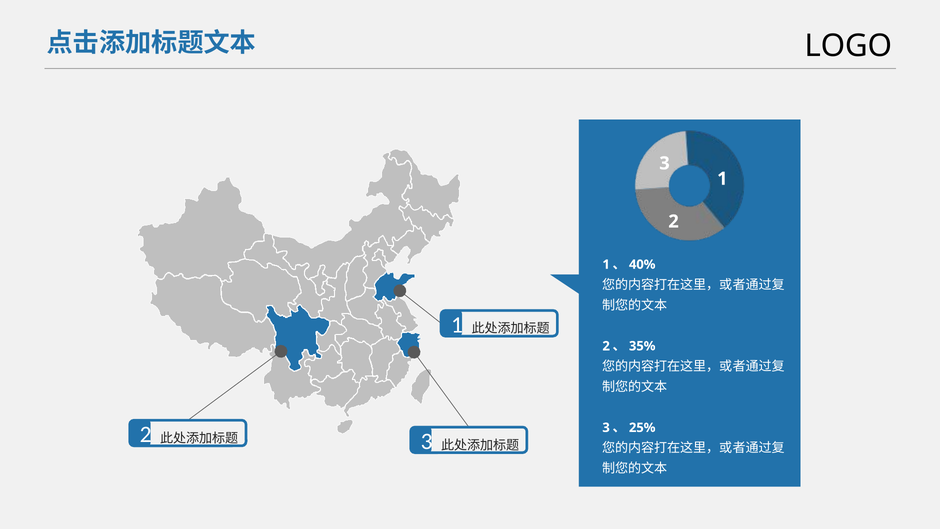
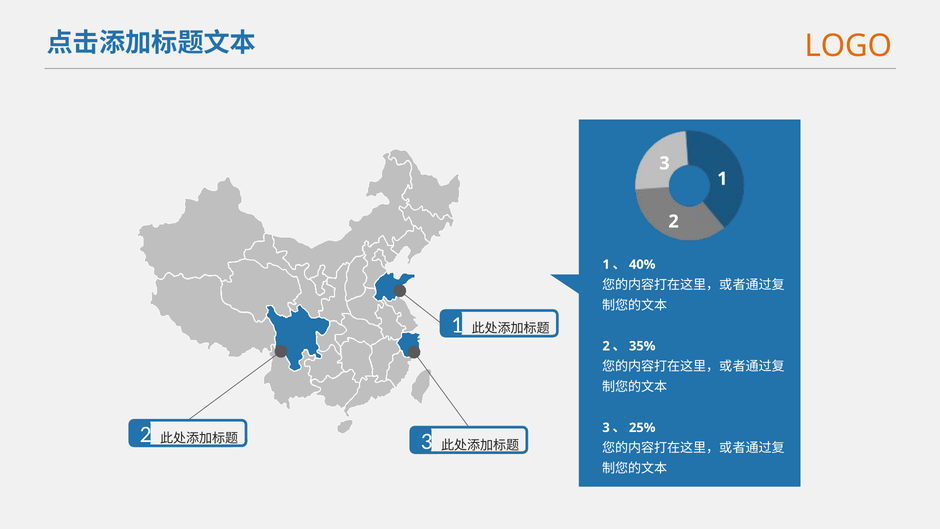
LOGO colour: black -> orange (848, 46)
